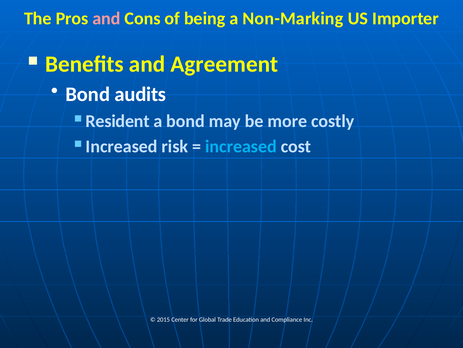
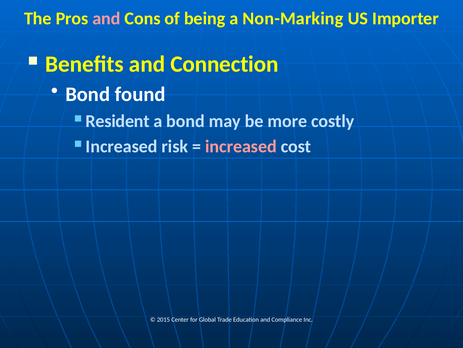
Agreement: Agreement -> Connection (224, 64)
audits: audits -> found (140, 94)
increased colour: light blue -> pink (241, 146)
